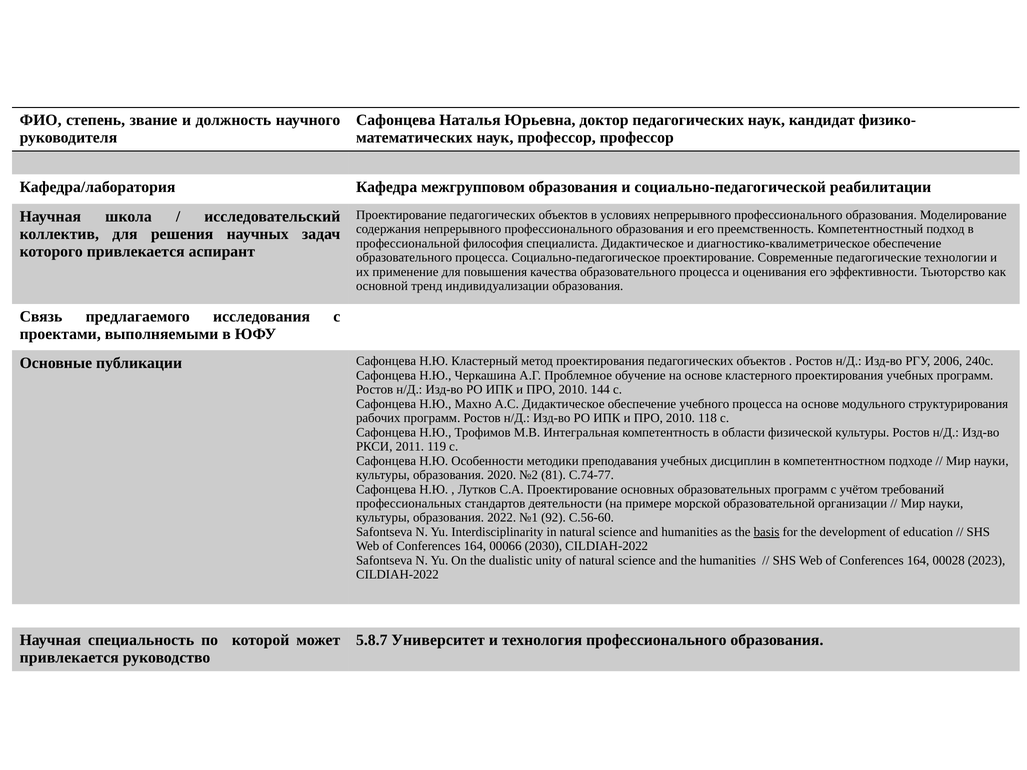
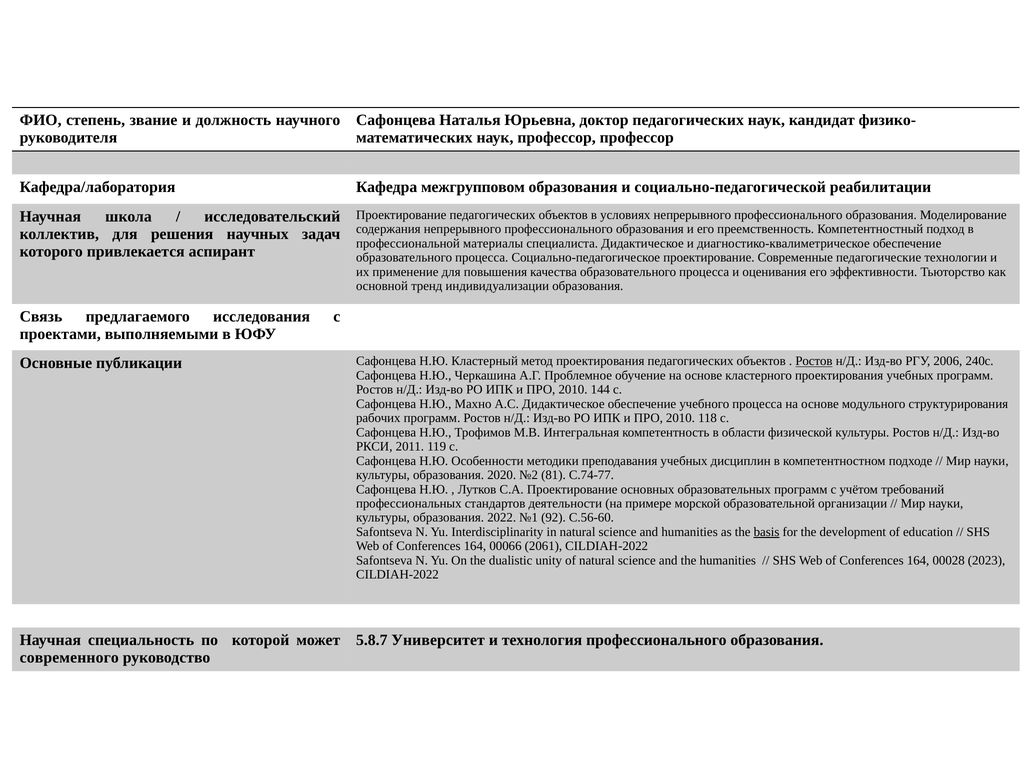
философия: философия -> материалы (493, 243)
Ростов underline: none -> present (814, 361)
2030: 2030 -> 2061 (543, 546)
привлекается: привлекается -> современного (69, 658)
